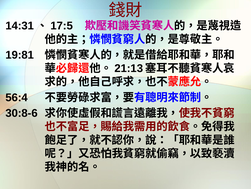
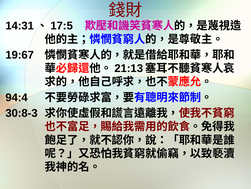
19:81: 19:81 -> 19:67 (20, 55)
56:4: 56:4 -> 94:4 (17, 97)
30:8-6: 30:8-6 -> 30:8-3 (22, 113)
